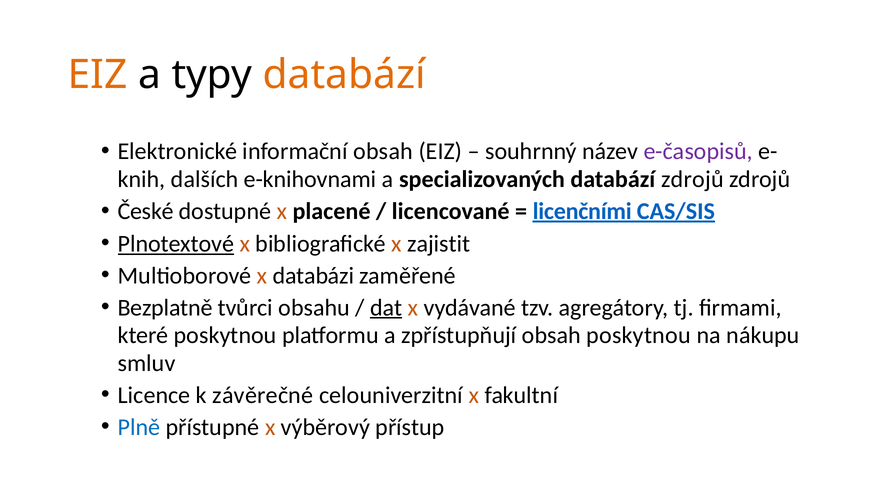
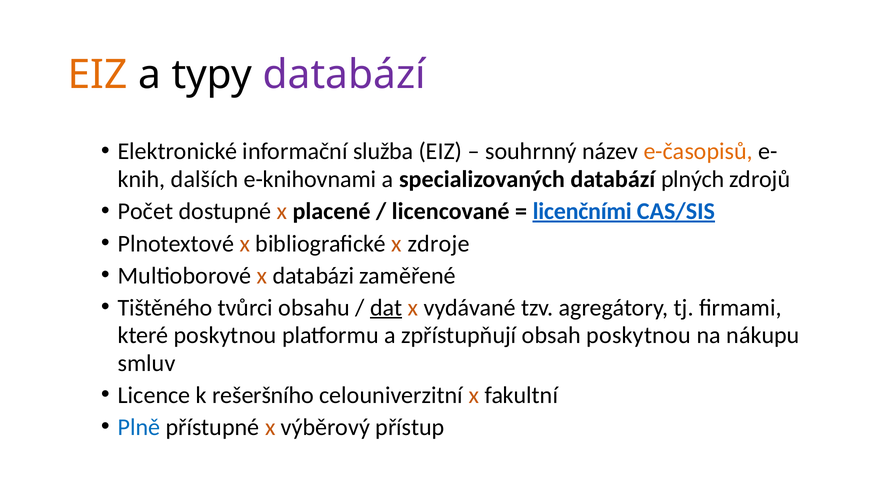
databází colour: orange -> purple (344, 75)
informační obsah: obsah -> služba (383, 151)
e-časopisů colour: purple -> orange (698, 151)
databází zdrojů: zdrojů -> plných (693, 179)
České: České -> Počet (145, 211)
Plnotextové underline: present -> none (176, 244)
zajistit: zajistit -> zdroje (439, 244)
Bezplatně: Bezplatně -> Tištěného (165, 308)
závěrečné: závěrečné -> rešeršního (263, 395)
